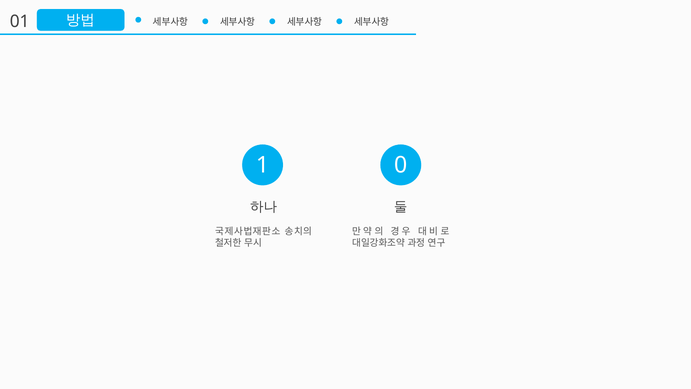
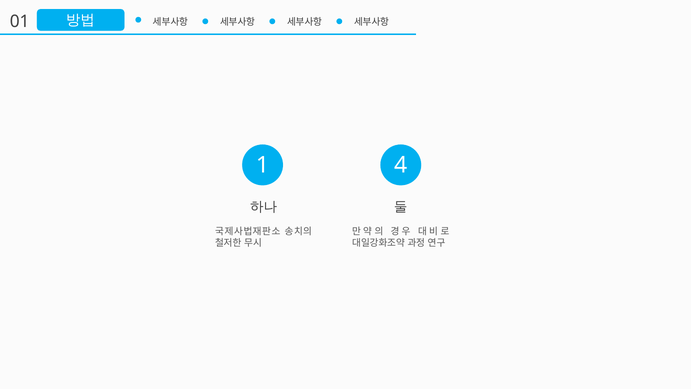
0: 0 -> 4 (401, 165)
